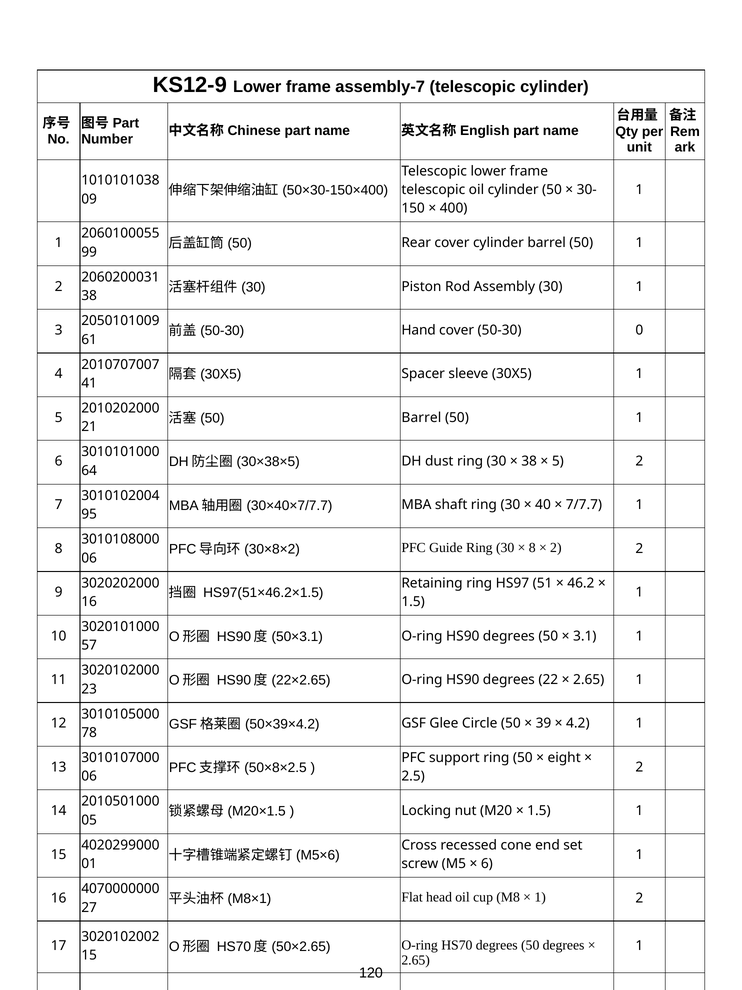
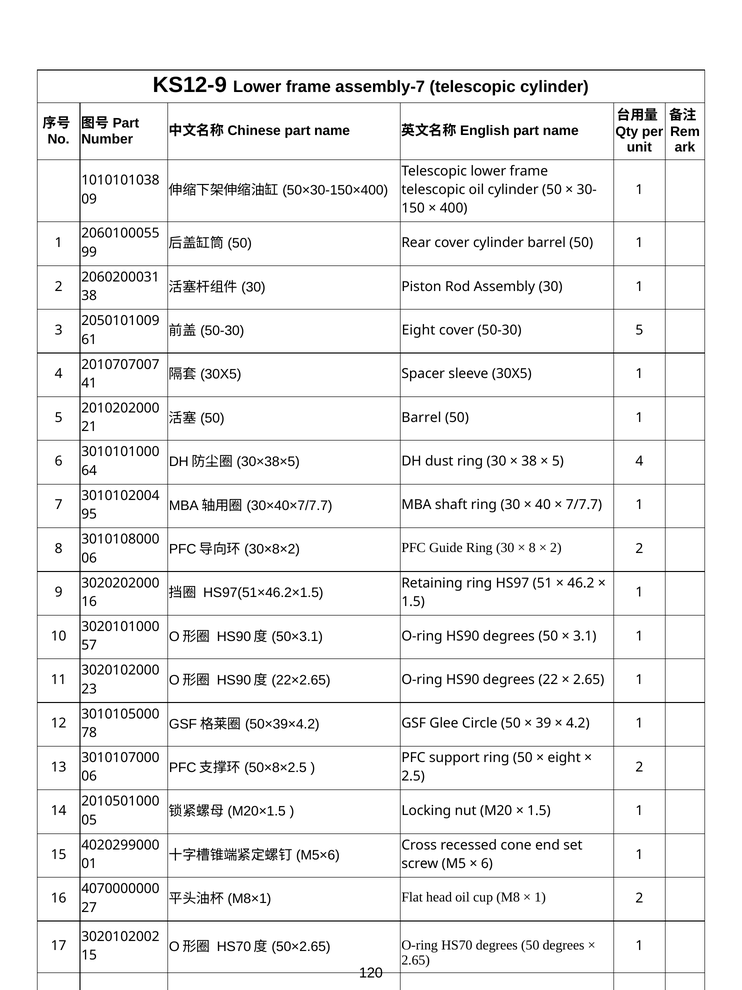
50-30 Hand: Hand -> Eight (418, 330)
50-30 0: 0 -> 5 (639, 330)
2: 2 -> 4 (639, 461)
